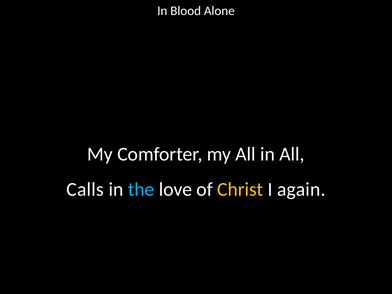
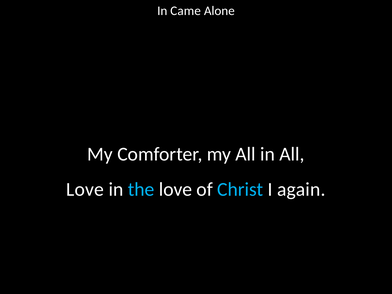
Blood: Blood -> Came (186, 11)
Calls: Calls -> Love (85, 190)
Christ colour: yellow -> light blue (240, 190)
